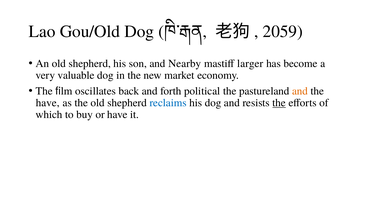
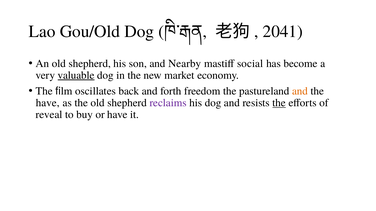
2059: 2059 -> 2041 (283, 32)
larger: larger -> social (250, 64)
valuable underline: none -> present (76, 75)
political: political -> freedom (202, 91)
reclaims colour: blue -> purple (168, 103)
which: which -> reveal (49, 115)
